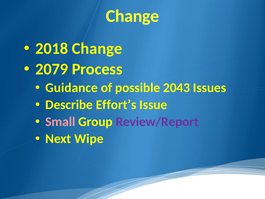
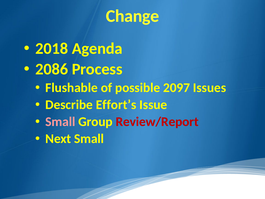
2018 Change: Change -> Agenda (97, 48)
2079: 2079 -> 2086 (52, 69)
Guidance: Guidance -> Flushable (72, 88)
2043: 2043 -> 2097 (177, 88)
Review/Report colour: purple -> red (157, 122)
Next Wipe: Wipe -> Small (89, 139)
